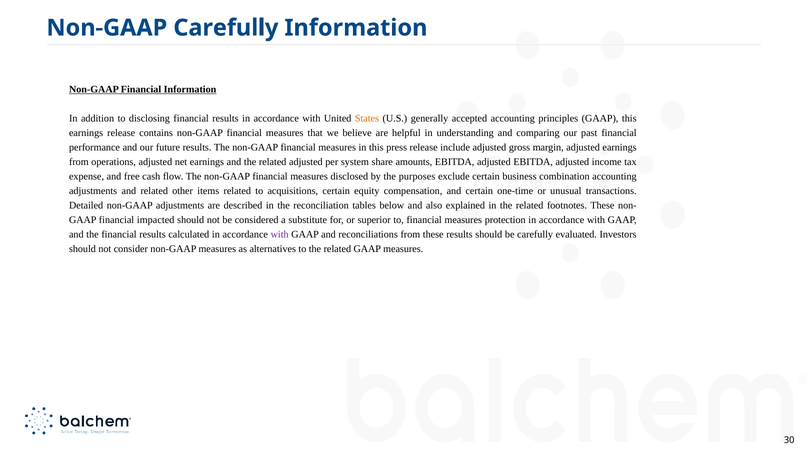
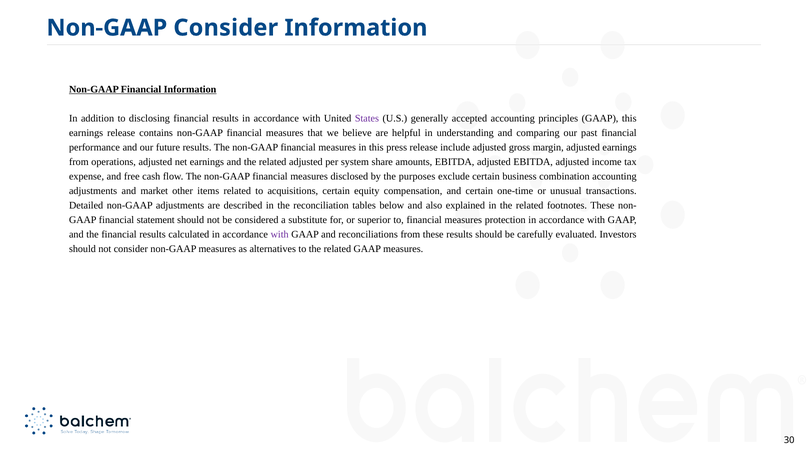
Non-GAAP Carefully: Carefully -> Consider (226, 28)
States colour: orange -> purple (367, 118)
and related: related -> market (154, 191)
impacted: impacted -> statement (156, 220)
